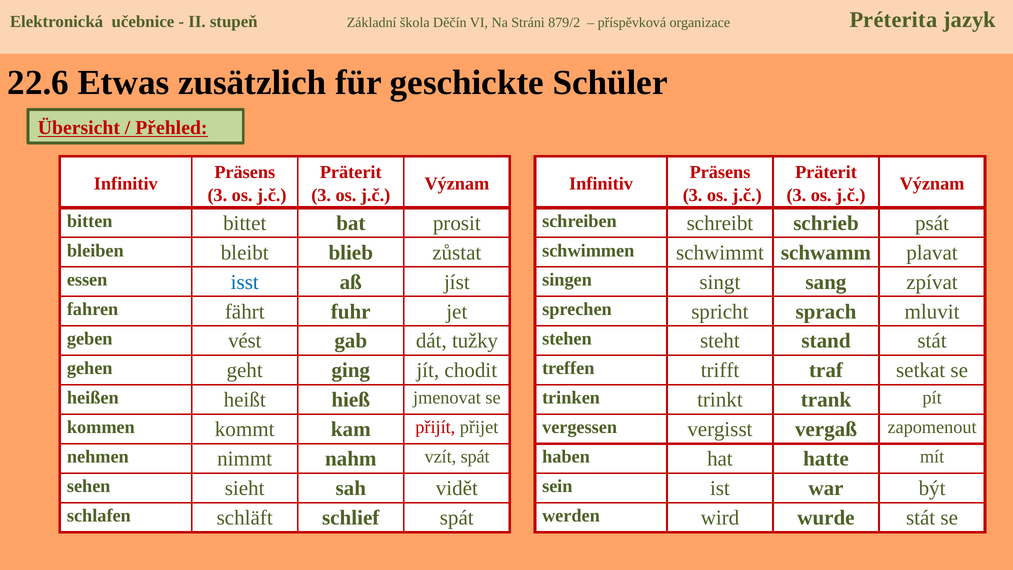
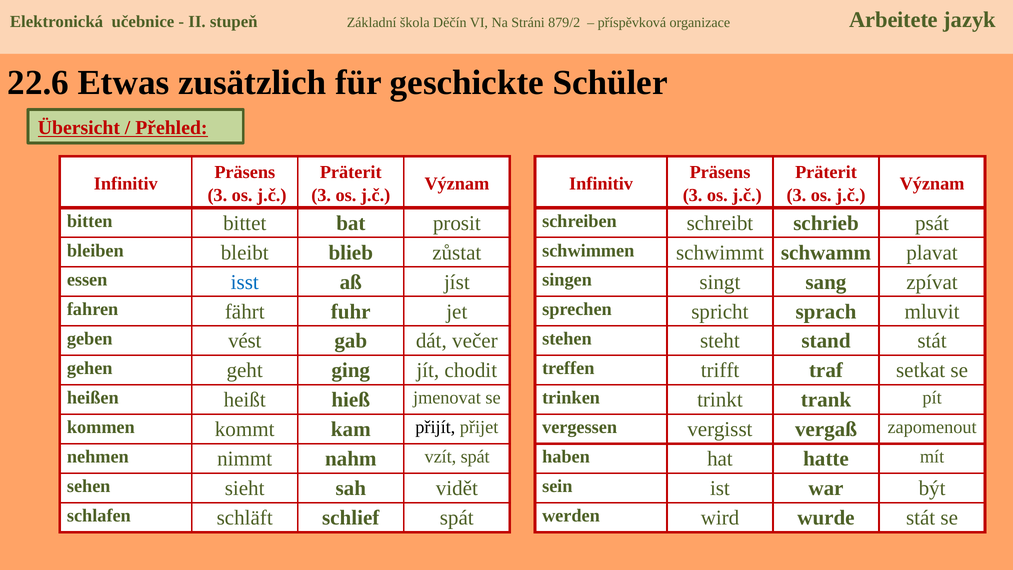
Préterita: Préterita -> Arbeitete (894, 20)
tužky: tužky -> večer (475, 341)
přijít colour: red -> black (435, 427)
